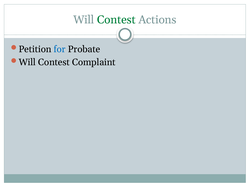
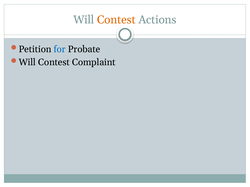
Contest colour: green -> orange (116, 20)
